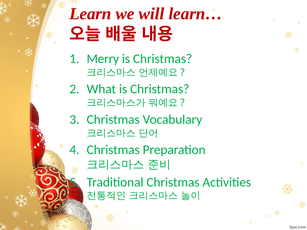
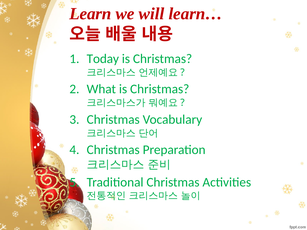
Merry: Merry -> Today (103, 59)
